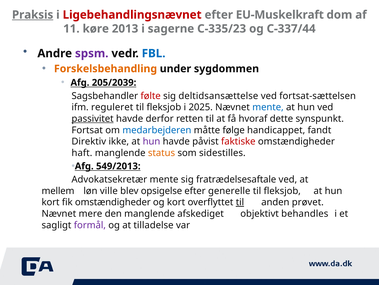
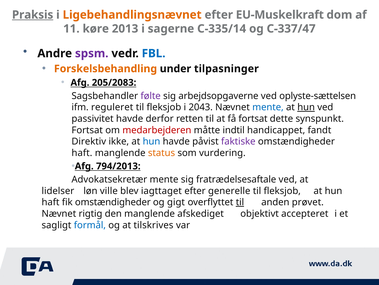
Ligebehandlingsnævnet colour: red -> orange (132, 15)
C-335/23: C-335/23 -> C-335/14 (222, 29)
C-337/44: C-337/44 -> C-337/47 (291, 29)
sygdommen: sygdommen -> tilpasninger (226, 69)
205/2039: 205/2039 -> 205/2083 (114, 82)
følte colour: red -> purple (151, 96)
deltidsansættelse: deltidsansættelse -> arbejdsopgaverne (218, 96)
fortsat-sættelsen: fortsat-sættelsen -> oplyste-sættelsen (318, 96)
2025: 2025 -> 2043 (201, 107)
hun underline: none -> present (306, 107)
passivitet underline: present -> none (93, 118)
få hvoraf: hvoraf -> fortsat (253, 118)
medarbejderen colour: blue -> red (157, 130)
følge: følge -> indtil (234, 130)
hun colour: purple -> blue (151, 141)
faktiske colour: red -> purple (238, 141)
sidestilles: sidestilles -> vurdering (222, 153)
549/2013: 549/2013 -> 794/2013 (118, 166)
mellem: mellem -> lidelser (58, 190)
opsigelse: opsigelse -> iagttaget (161, 190)
kort: kort -> haft (51, 202)
og kort: kort -> gigt (176, 202)
mere: mere -> rigtig (90, 213)
behandles: behandles -> accepteret (305, 213)
formål colour: purple -> blue (90, 225)
tilladelse: tilladelse -> tilskrives (154, 225)
